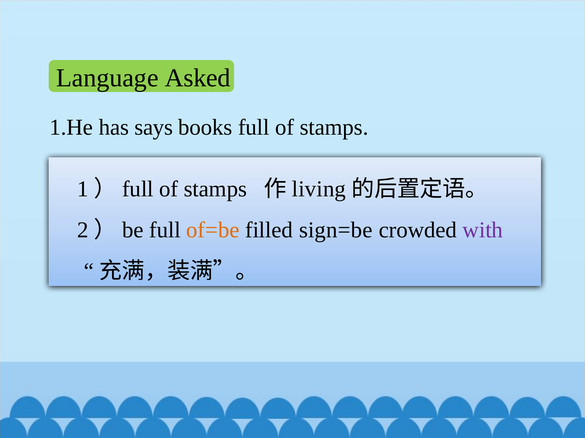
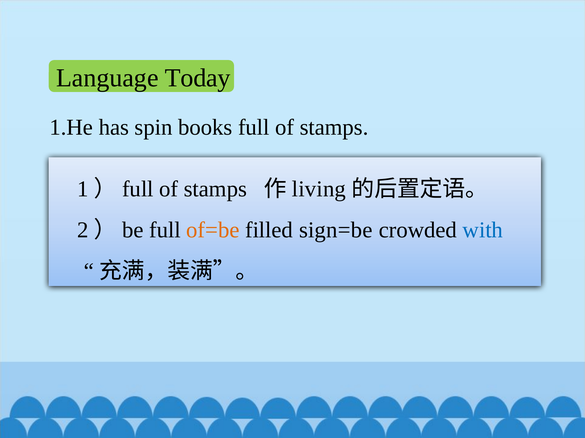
Asked: Asked -> Today (198, 78)
says: says -> spin (154, 128)
with colour: purple -> blue (483, 230)
